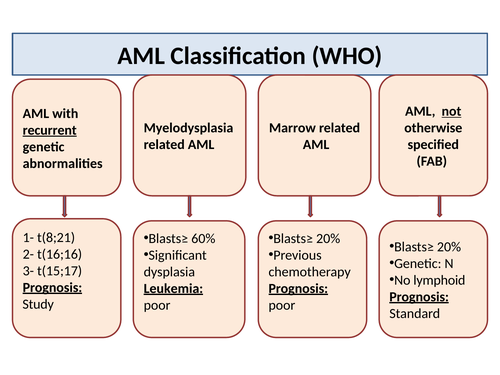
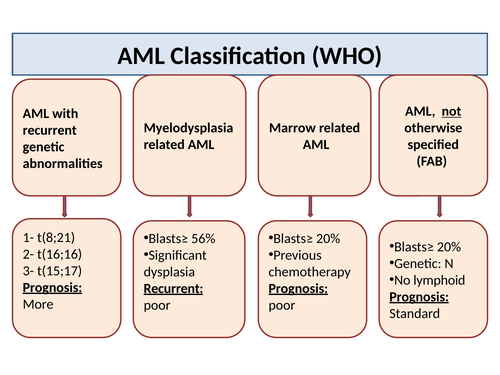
recurrent underline: present -> none (50, 130)
60%: 60% -> 56% (203, 238)
Leukemia: Leukemia -> Recurrent (173, 288)
Study: Study -> More (38, 304)
